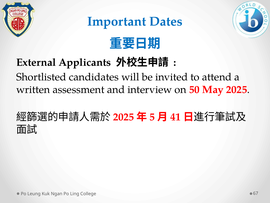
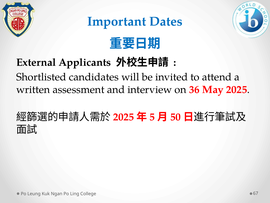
50: 50 -> 36 (194, 89)
41: 41 -> 50 (176, 117)
